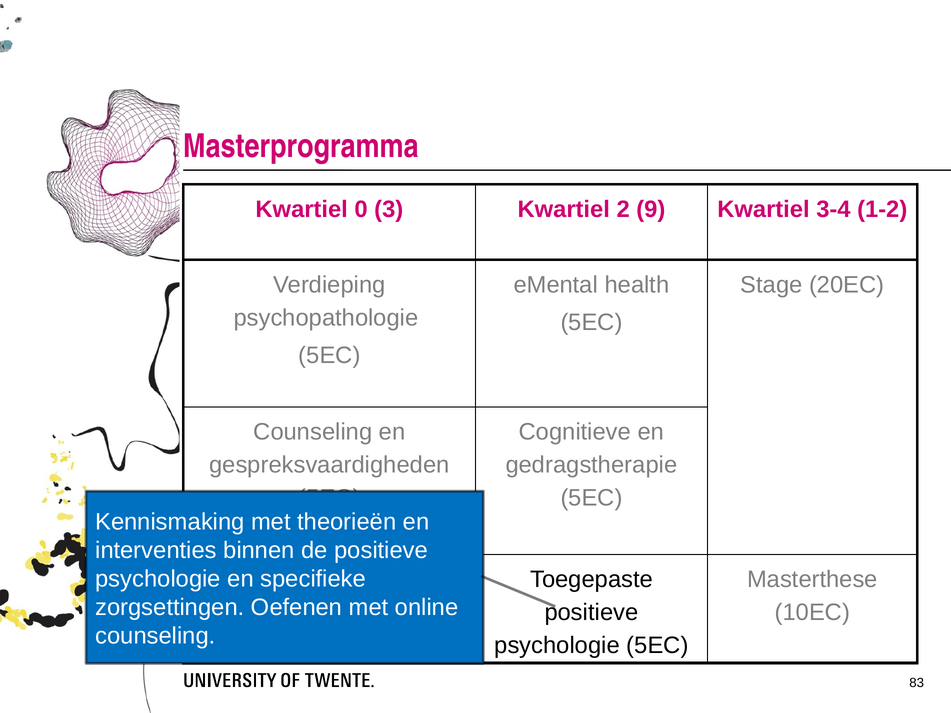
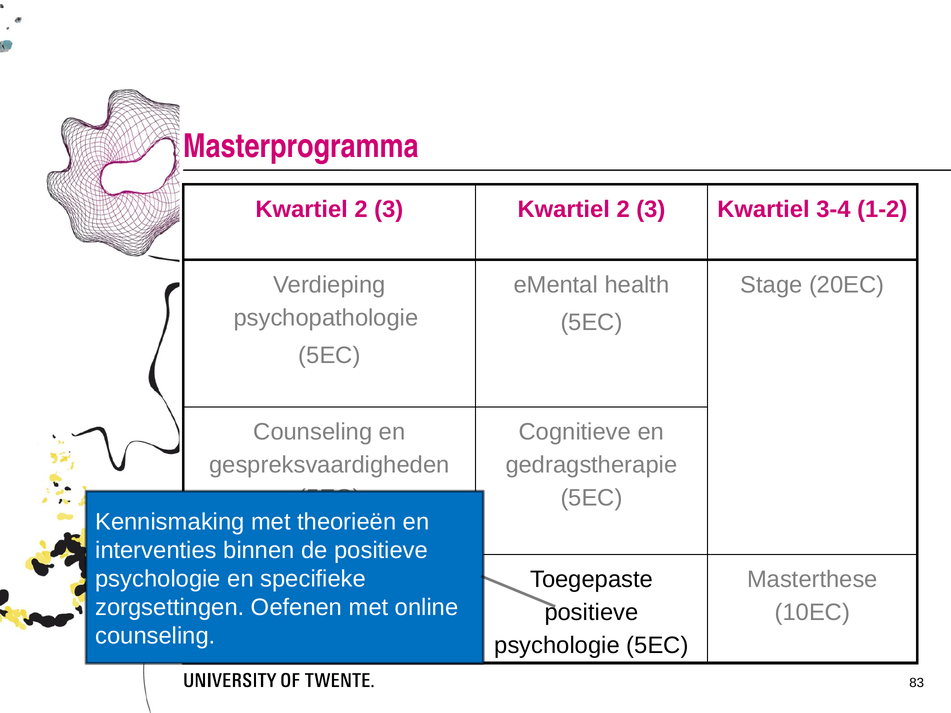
0: 0 -> 2 (361, 209)
3 Kwartiel 2 9: 9 -> 3 (651, 209)
